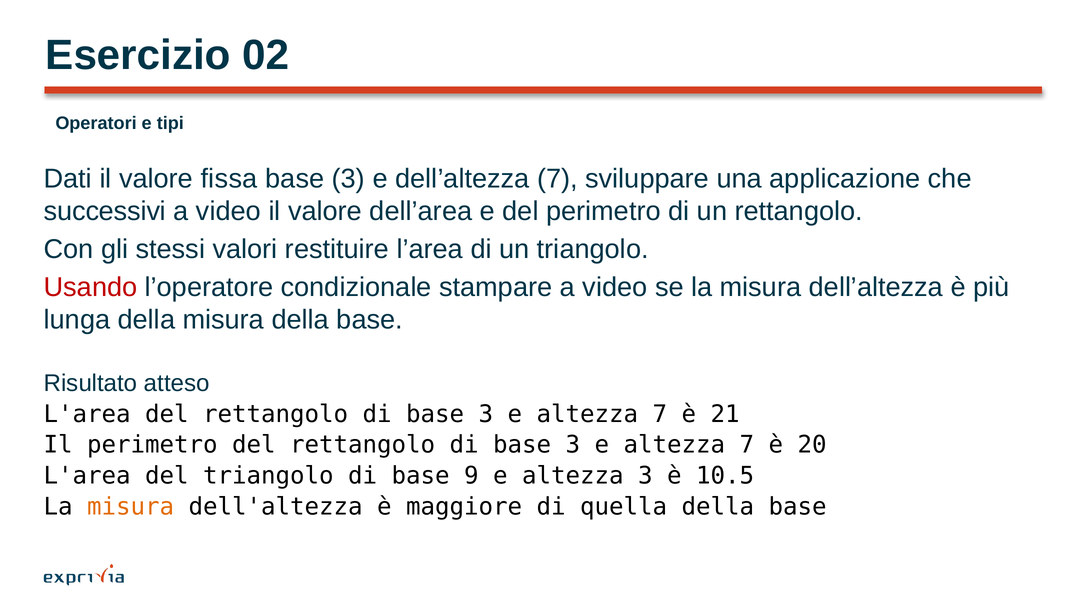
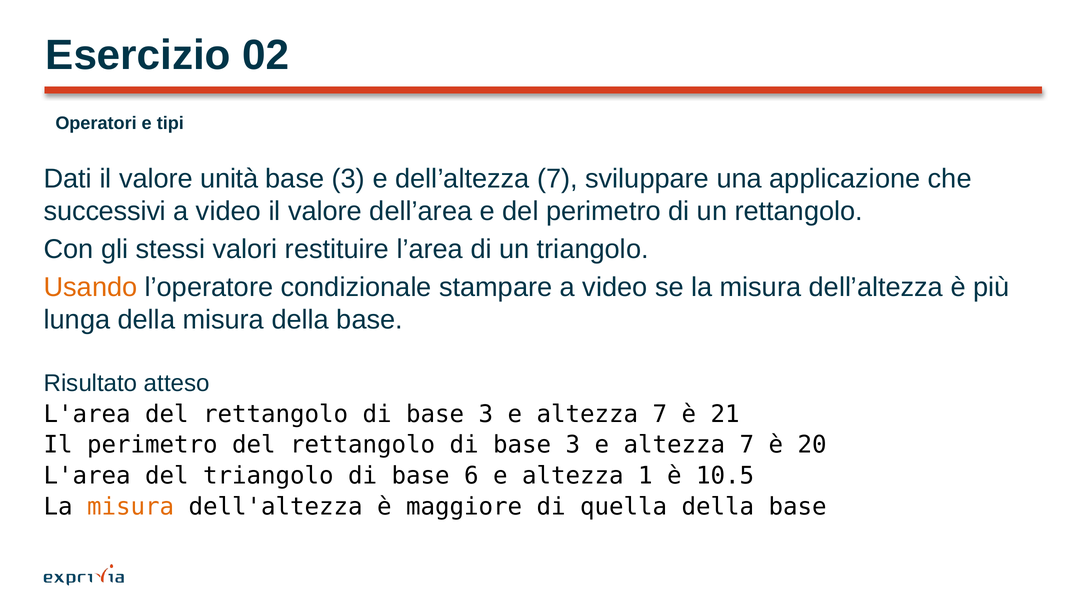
fissa: fissa -> unità (229, 178)
Usando colour: red -> orange (91, 287)
9: 9 -> 6 (472, 475)
altezza 3: 3 -> 1 (645, 475)
